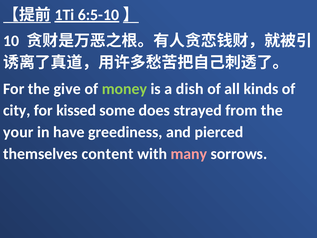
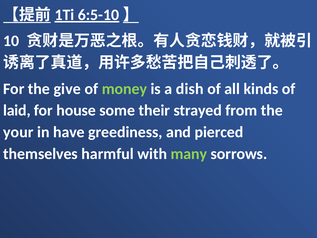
city: city -> laid (17, 110)
kissed: kissed -> house (76, 110)
does: does -> their (154, 110)
content: content -> harmful (108, 154)
many colour: pink -> light green (189, 154)
